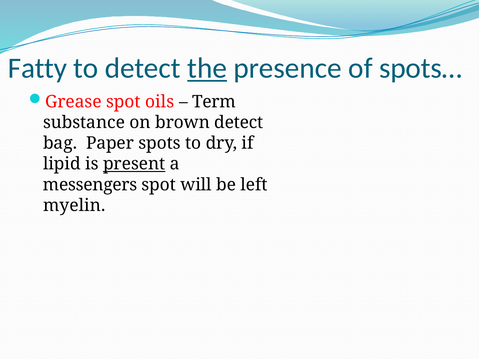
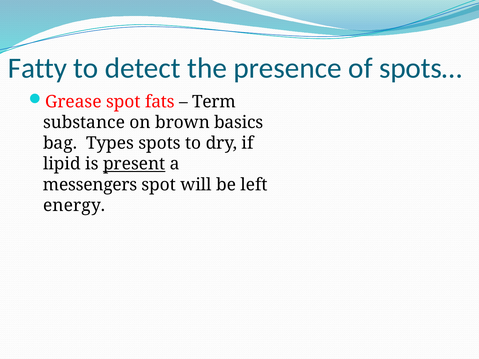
the underline: present -> none (207, 68)
oils: oils -> fats (160, 102)
brown detect: detect -> basics (239, 123)
Paper: Paper -> Types (110, 143)
myelin: myelin -> energy (74, 206)
